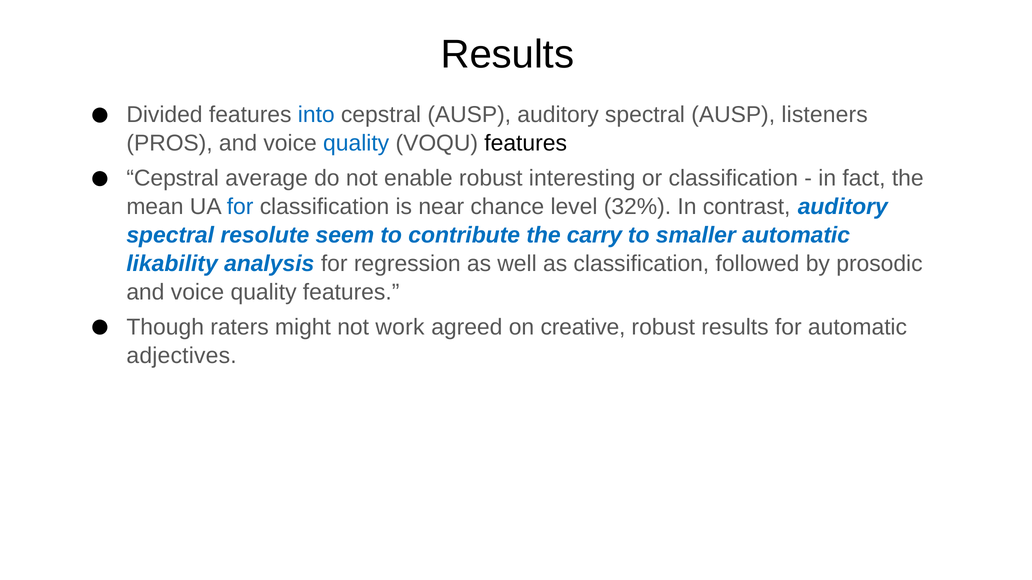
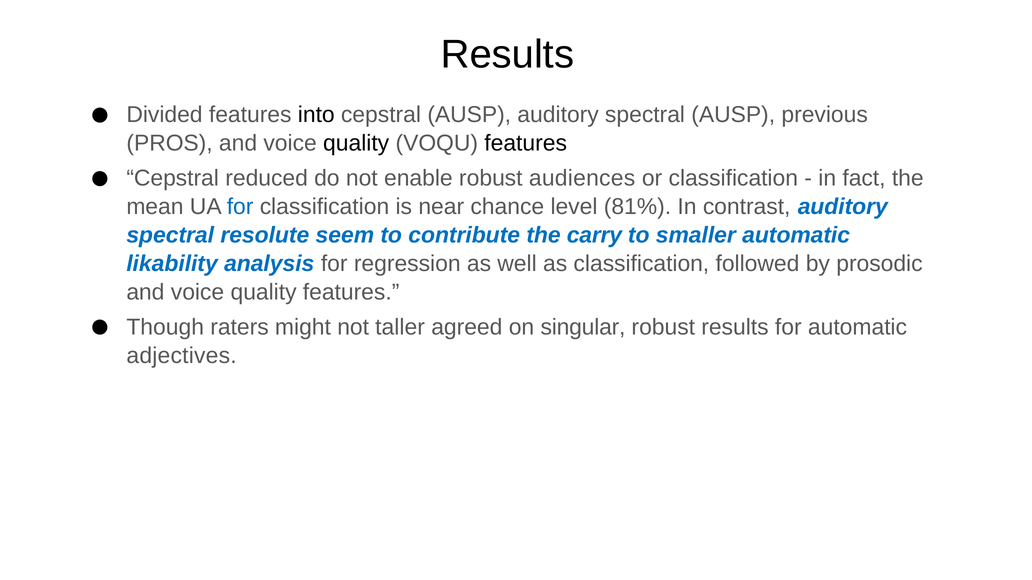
into colour: blue -> black (316, 115)
listeners: listeners -> previous (825, 115)
quality colour: blue -> black (356, 143)
average: average -> reduced (267, 179)
interesting: interesting -> audiences (582, 179)
32%: 32% -> 81% (637, 207)
work: work -> taller (400, 327)
creative: creative -> singular (583, 327)
